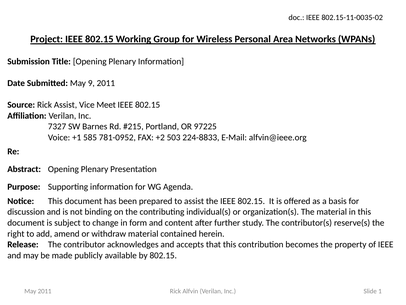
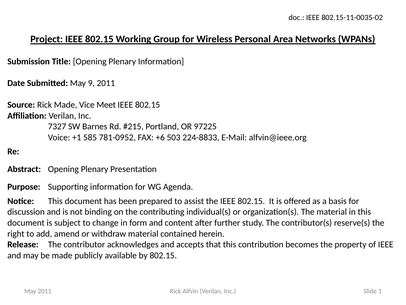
Rick Assist: Assist -> Made (66, 105)
+2: +2 -> +6 (160, 137)
